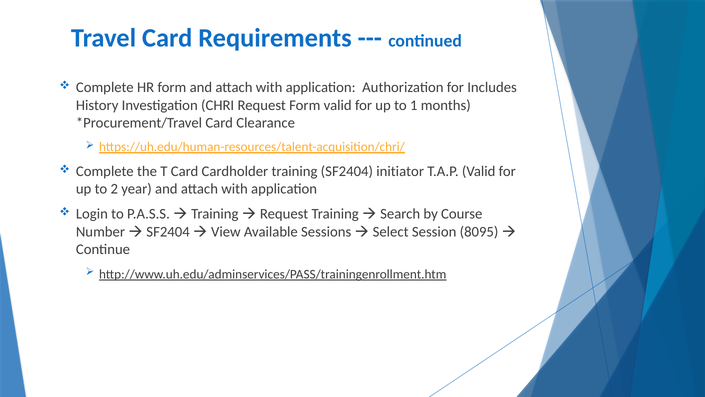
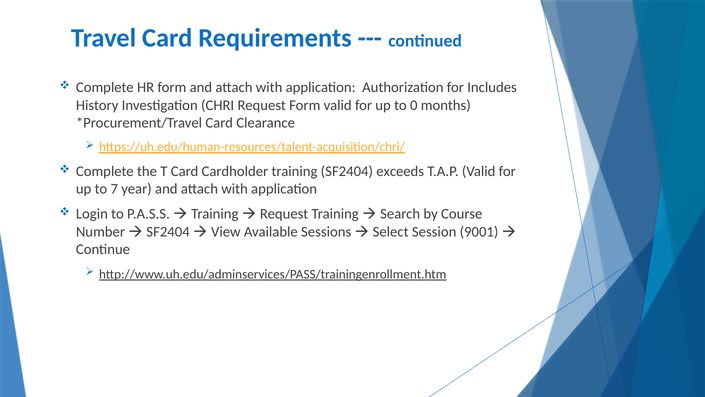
1: 1 -> 0 (414, 105)
initiator: initiator -> exceeds (400, 171)
2: 2 -> 7 (114, 189)
8095: 8095 -> 9001 (479, 232)
